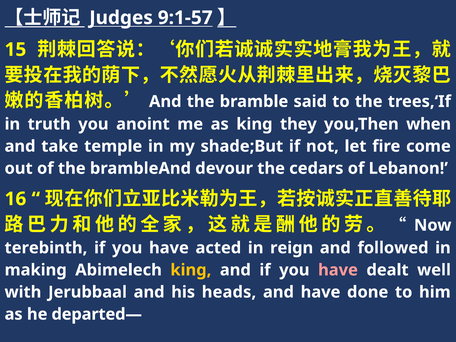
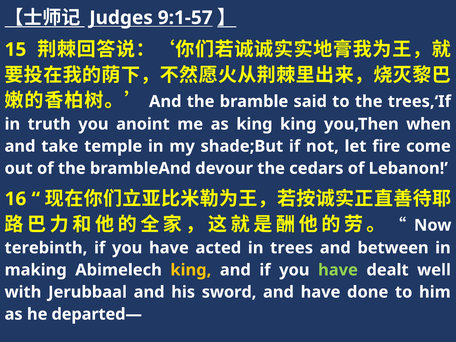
king they: they -> king (298, 124)
reign: reign -> trees (292, 248)
followed: followed -> between (393, 248)
have colour: pink -> light green (338, 270)
heads: heads -> sword (229, 292)
